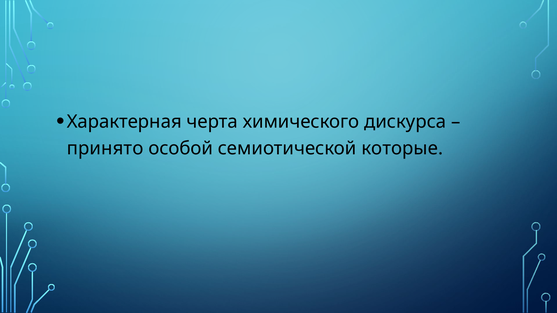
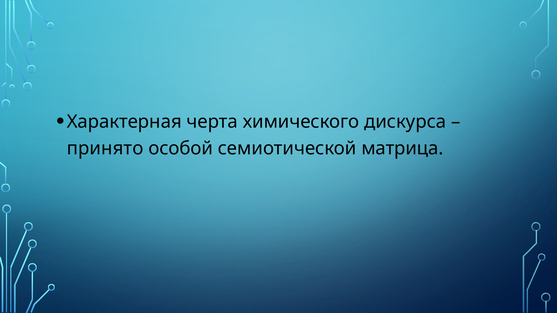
которые: которые -> матрица (402, 149)
